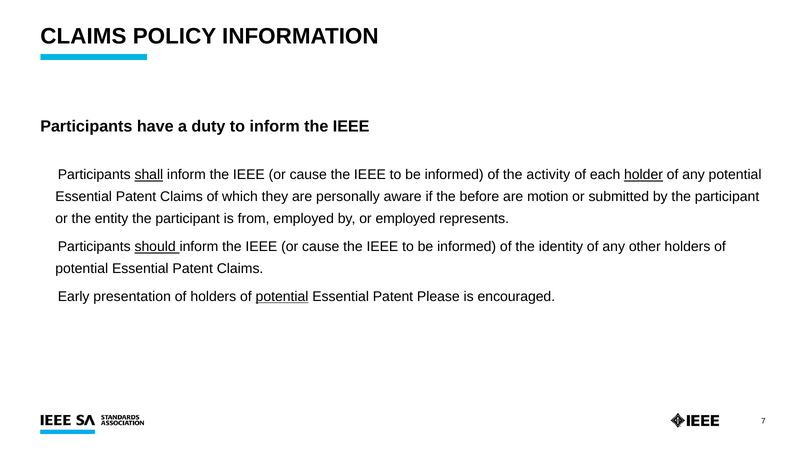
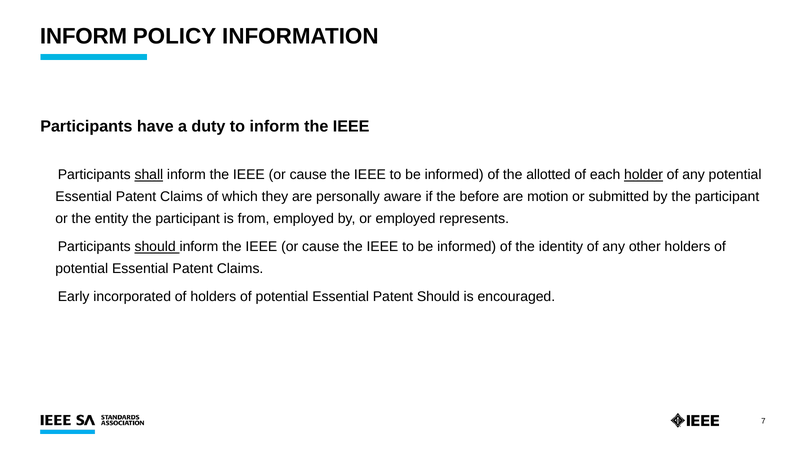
CLAIMS: CLAIMS -> INFORM (84, 36)
activity: activity -> allotted (548, 175)
presentation: presentation -> incorporated (132, 296)
potential underline: present -> none (282, 296)
Patent Please: Please -> Should (438, 296)
